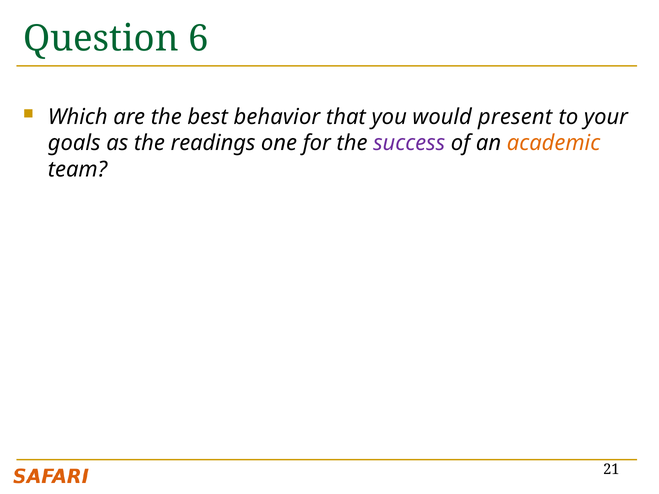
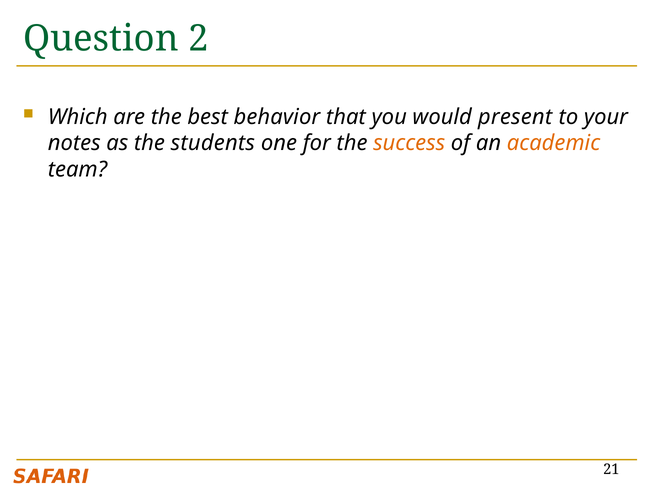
6: 6 -> 2 (198, 39)
goals: goals -> notes (74, 143)
readings: readings -> students (213, 143)
success colour: purple -> orange (409, 143)
